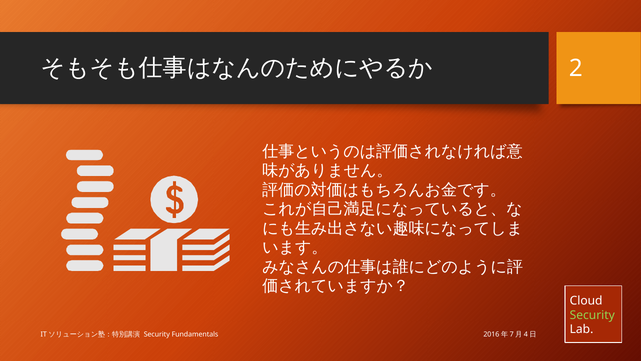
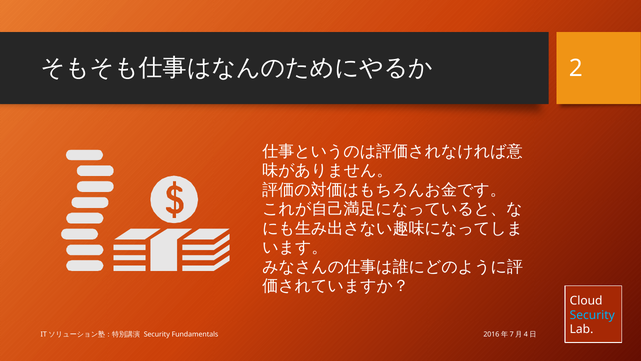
Security colour: light green -> light blue (592, 315)
